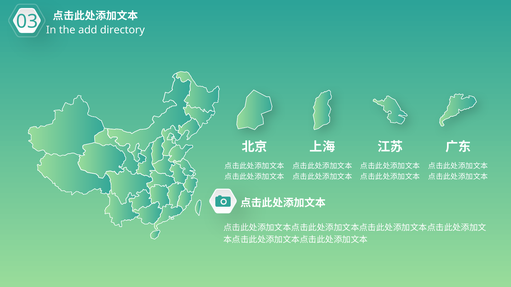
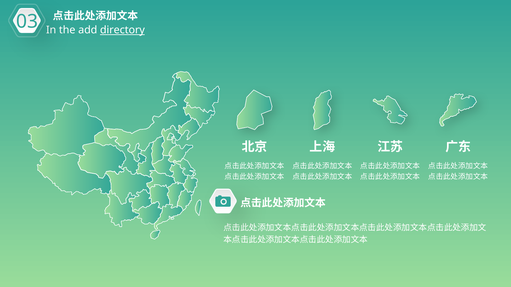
directory underline: none -> present (122, 30)
